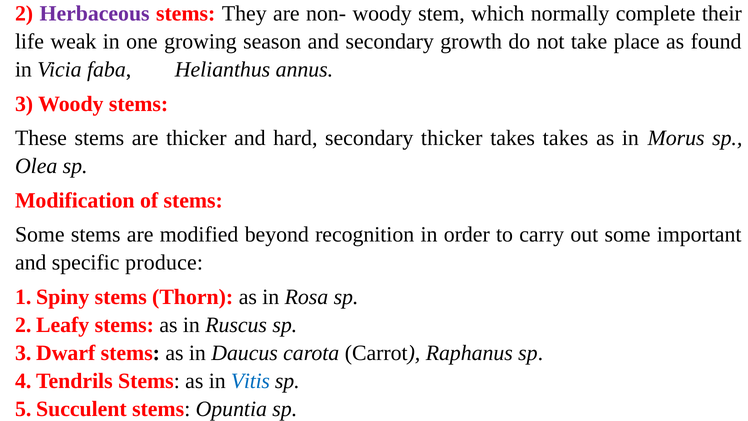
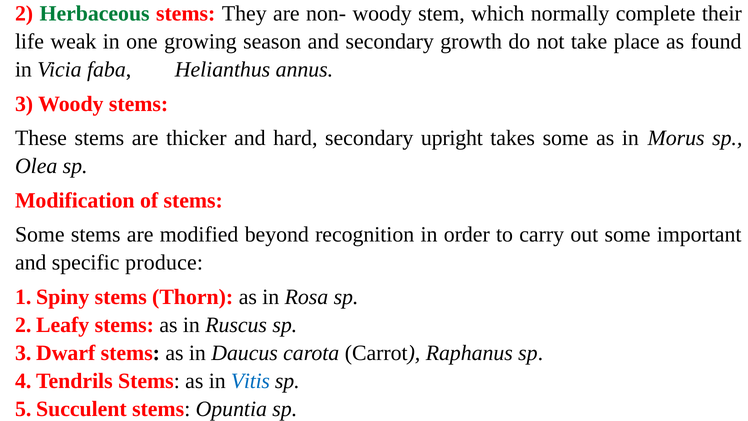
Herbaceous colour: purple -> green (95, 13)
secondary thicker: thicker -> upright (452, 138)
takes takes: takes -> some (566, 138)
